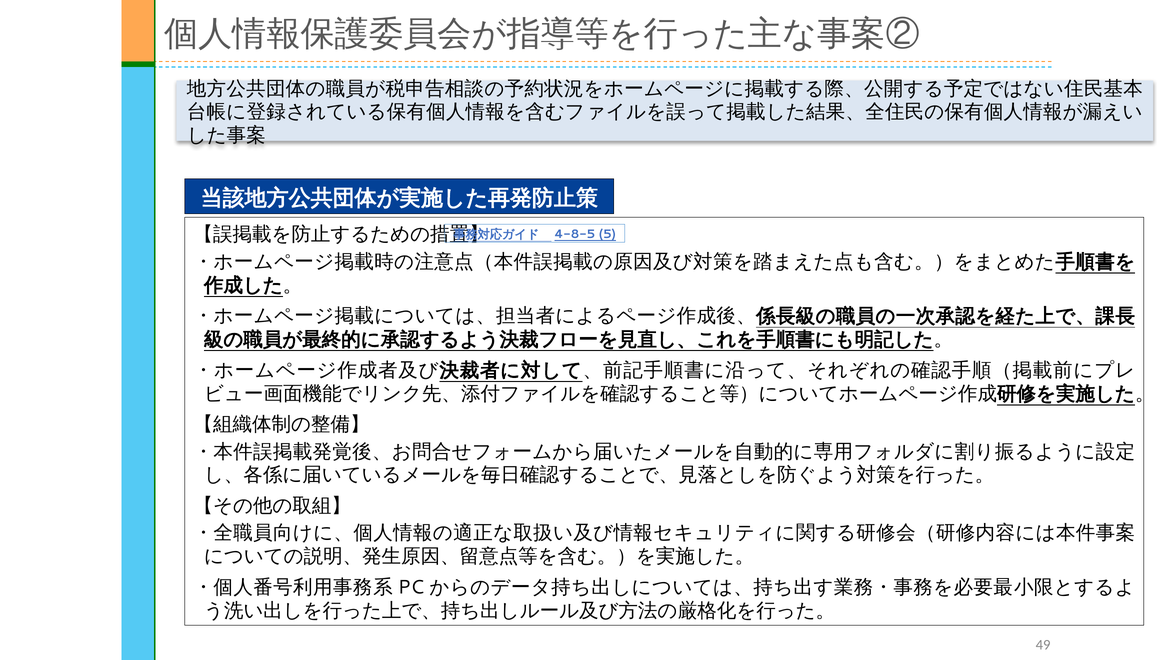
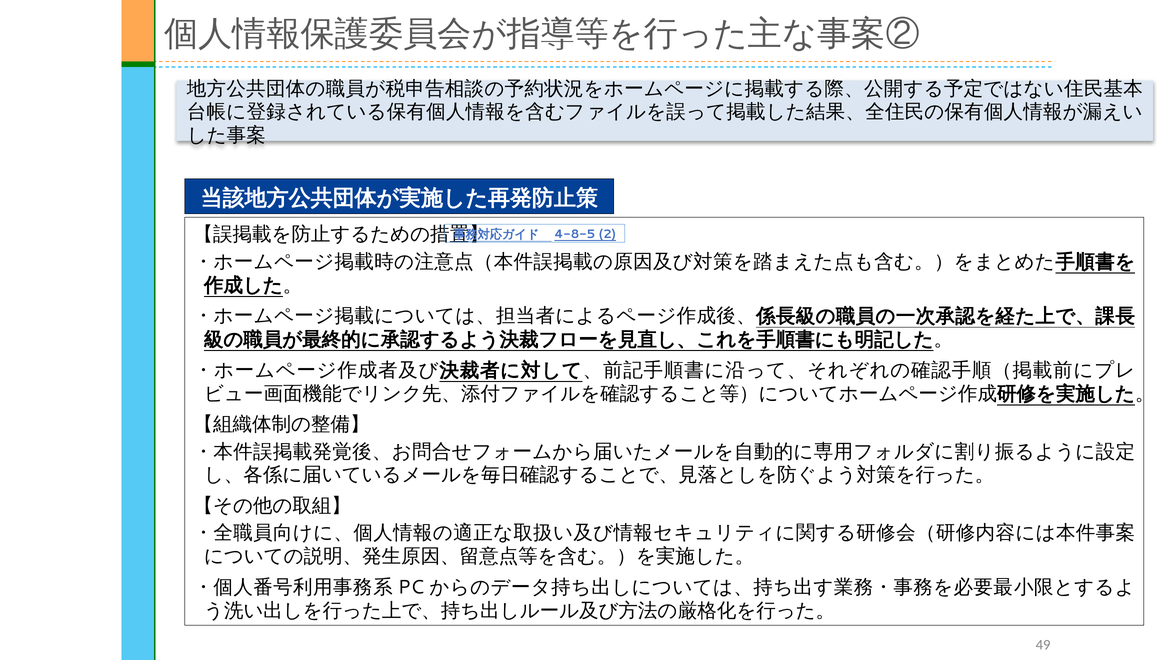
5: 5 -> 2 (607, 234)
